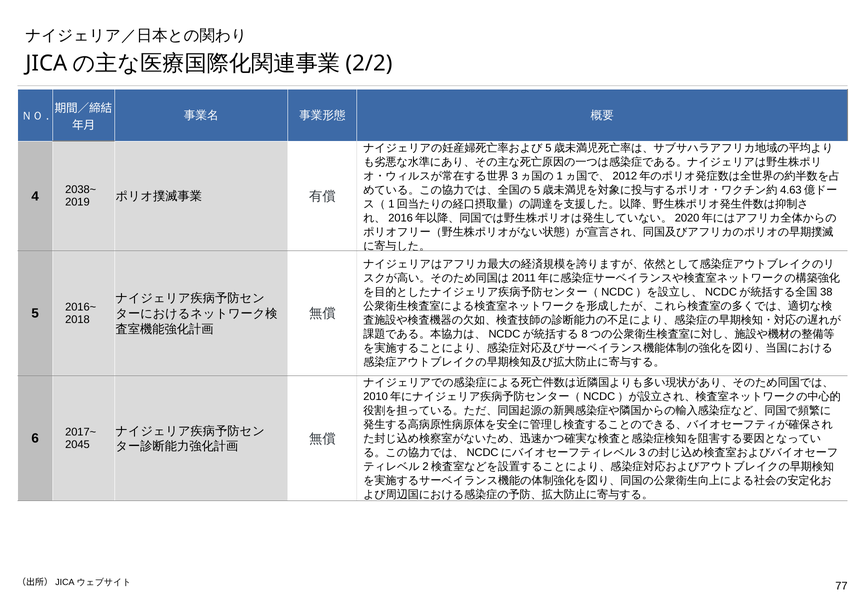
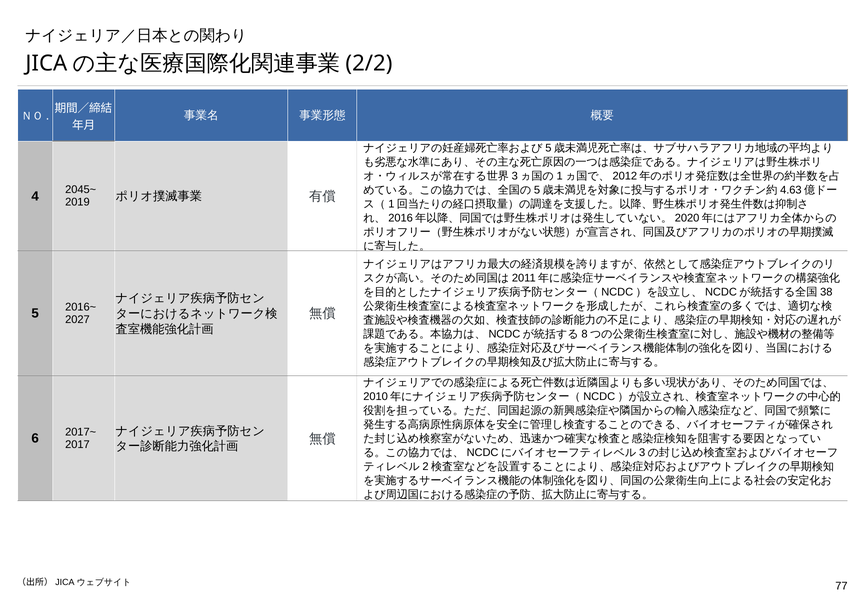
2038~: 2038~ -> 2045~ (81, 190)
2018: 2018 -> 2027 (77, 319)
2045: 2045 -> 2017 (77, 444)
